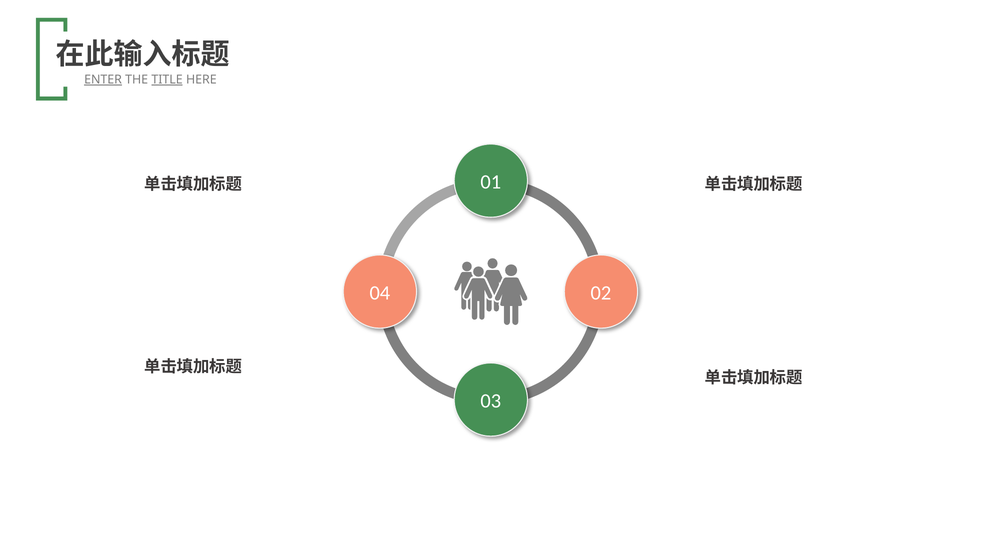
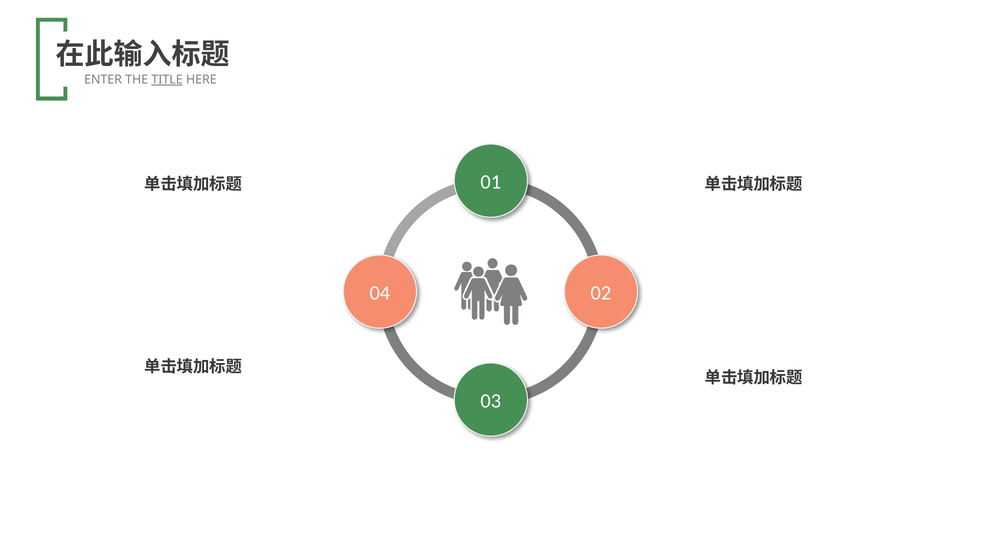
ENTER underline: present -> none (103, 80)
